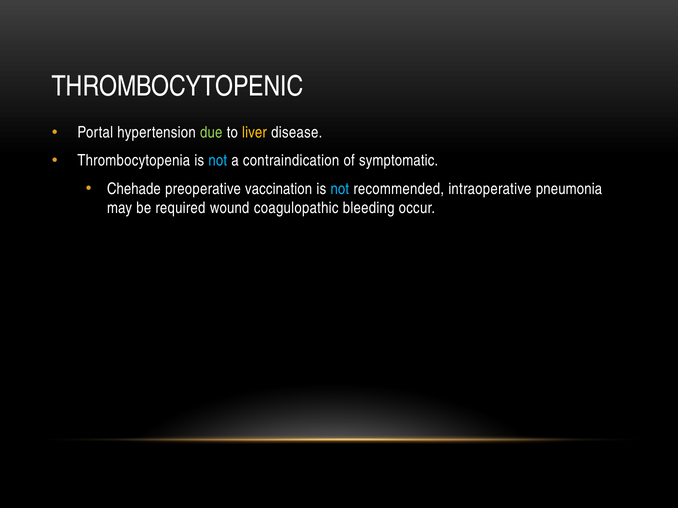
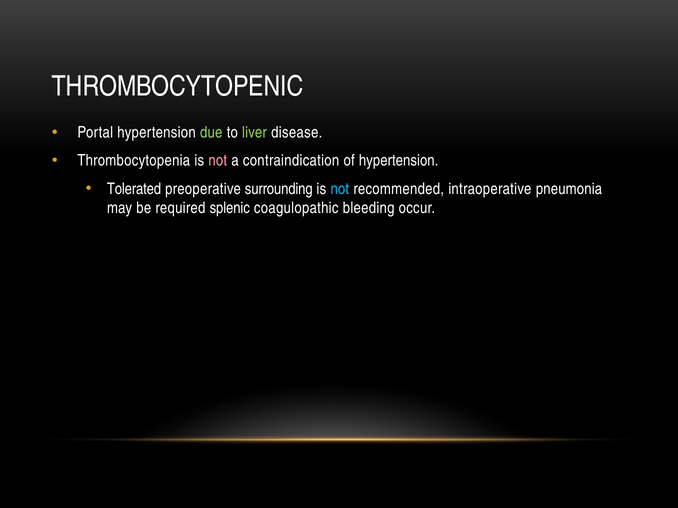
liver colour: yellow -> light green (254, 133)
not colour: light blue -> pink (218, 161)
of symptomatic: symptomatic -> hypertension (399, 161)
Chehade: Chehade -> Tolerated (134, 189)
vaccination: vaccination -> surrounding (279, 189)
wound: wound -> splenic (230, 208)
